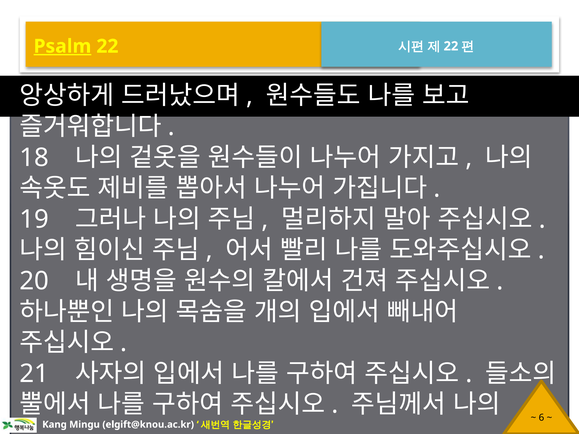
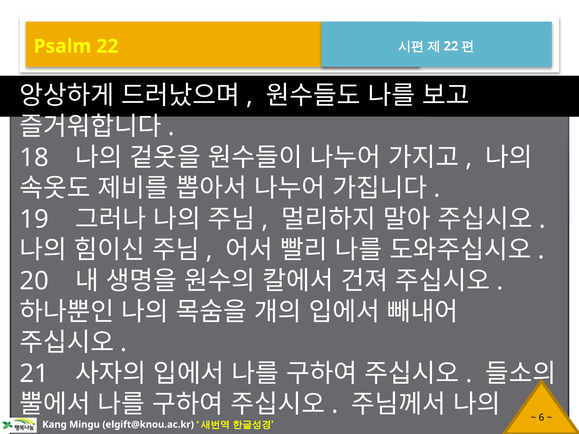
Psalm underline: present -> none (62, 46)
